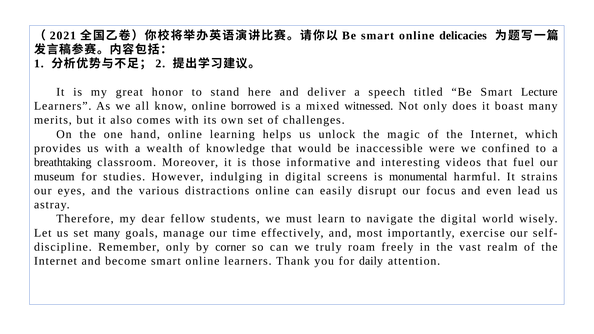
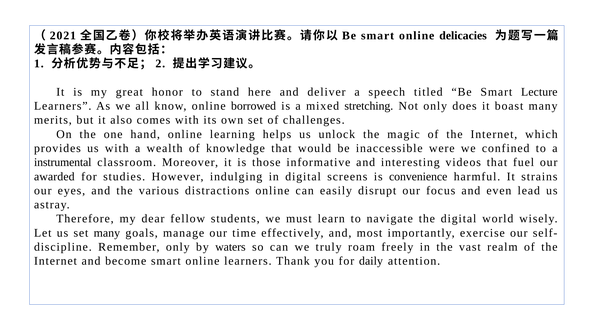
witnessed: witnessed -> stretching (369, 106)
breathtaking: breathtaking -> instrumental (63, 162)
museum: museum -> awarded (54, 177)
monumental: monumental -> convenience (418, 177)
corner: corner -> waters (230, 247)
